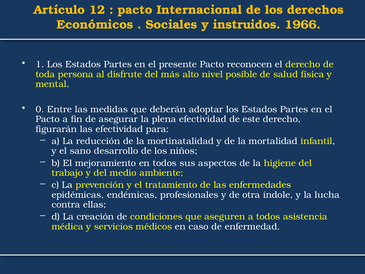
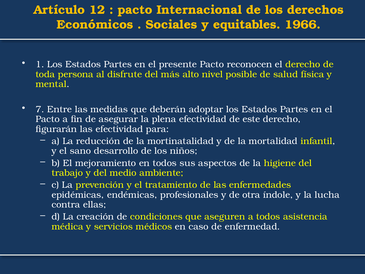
instruidos: instruidos -> equitables (247, 25)
0: 0 -> 7 (40, 109)
